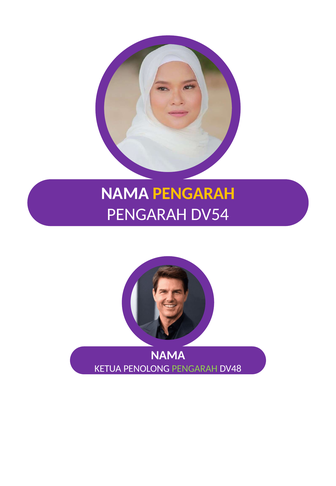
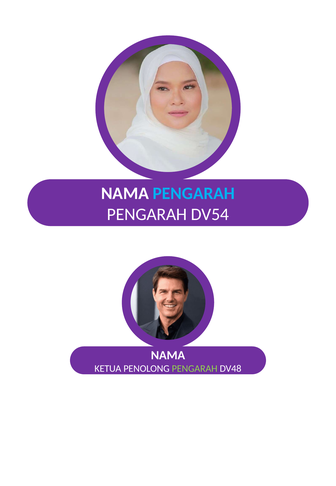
PENGARAH colour: yellow -> light blue (194, 193)
